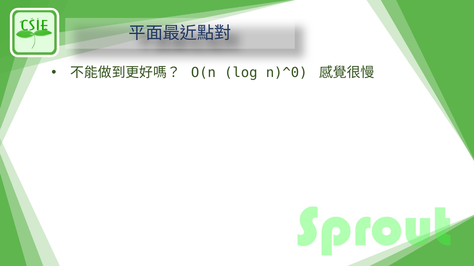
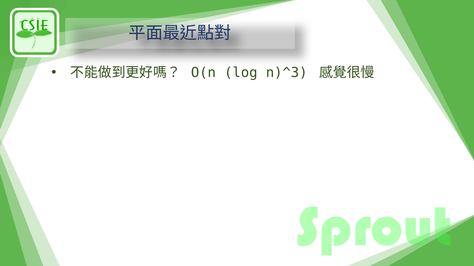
n)^0: n)^0 -> n)^3 (287, 73)
